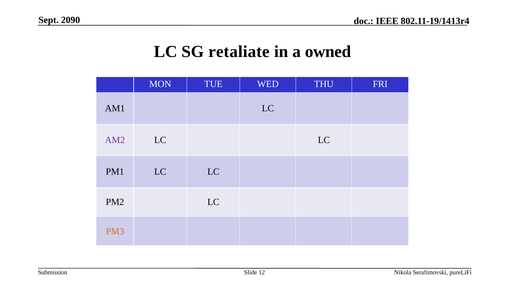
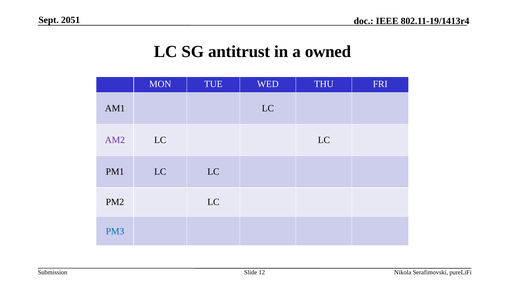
2090: 2090 -> 2051 (71, 20)
retaliate: retaliate -> antitrust (239, 52)
PM3 colour: orange -> blue (115, 231)
